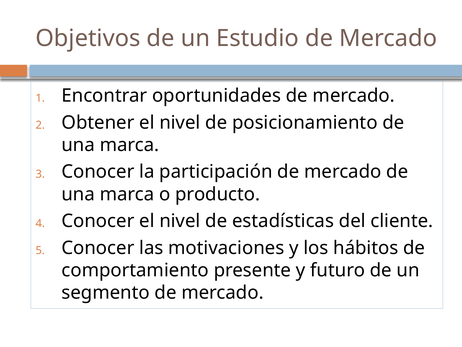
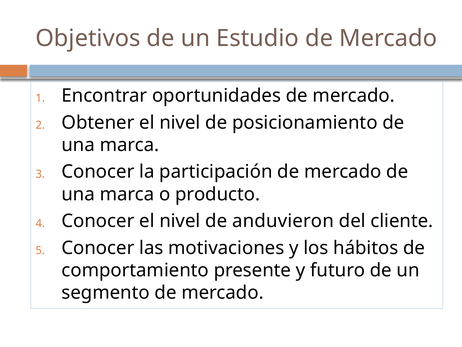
estadísticas: estadísticas -> anduvieron (283, 221)
